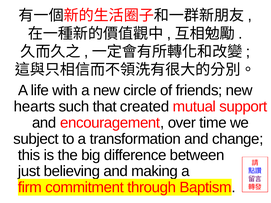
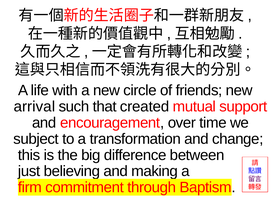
hearts: hearts -> arrival (34, 107)
